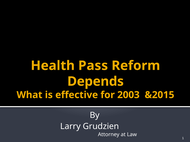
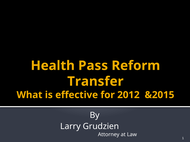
Depends: Depends -> Transfer (95, 82)
2003: 2003 -> 2012 (128, 95)
